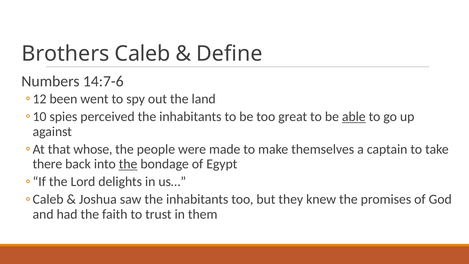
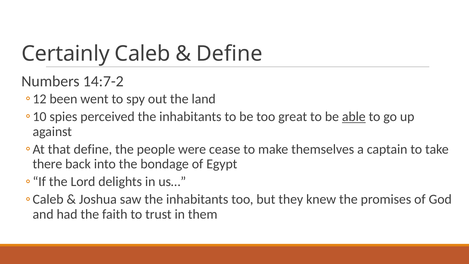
Brothers: Brothers -> Certainly (66, 54)
14:7-6: 14:7-6 -> 14:7-2 (103, 81)
that whose: whose -> define (93, 149)
made: made -> cease (225, 149)
the underline: present -> none (128, 164)
